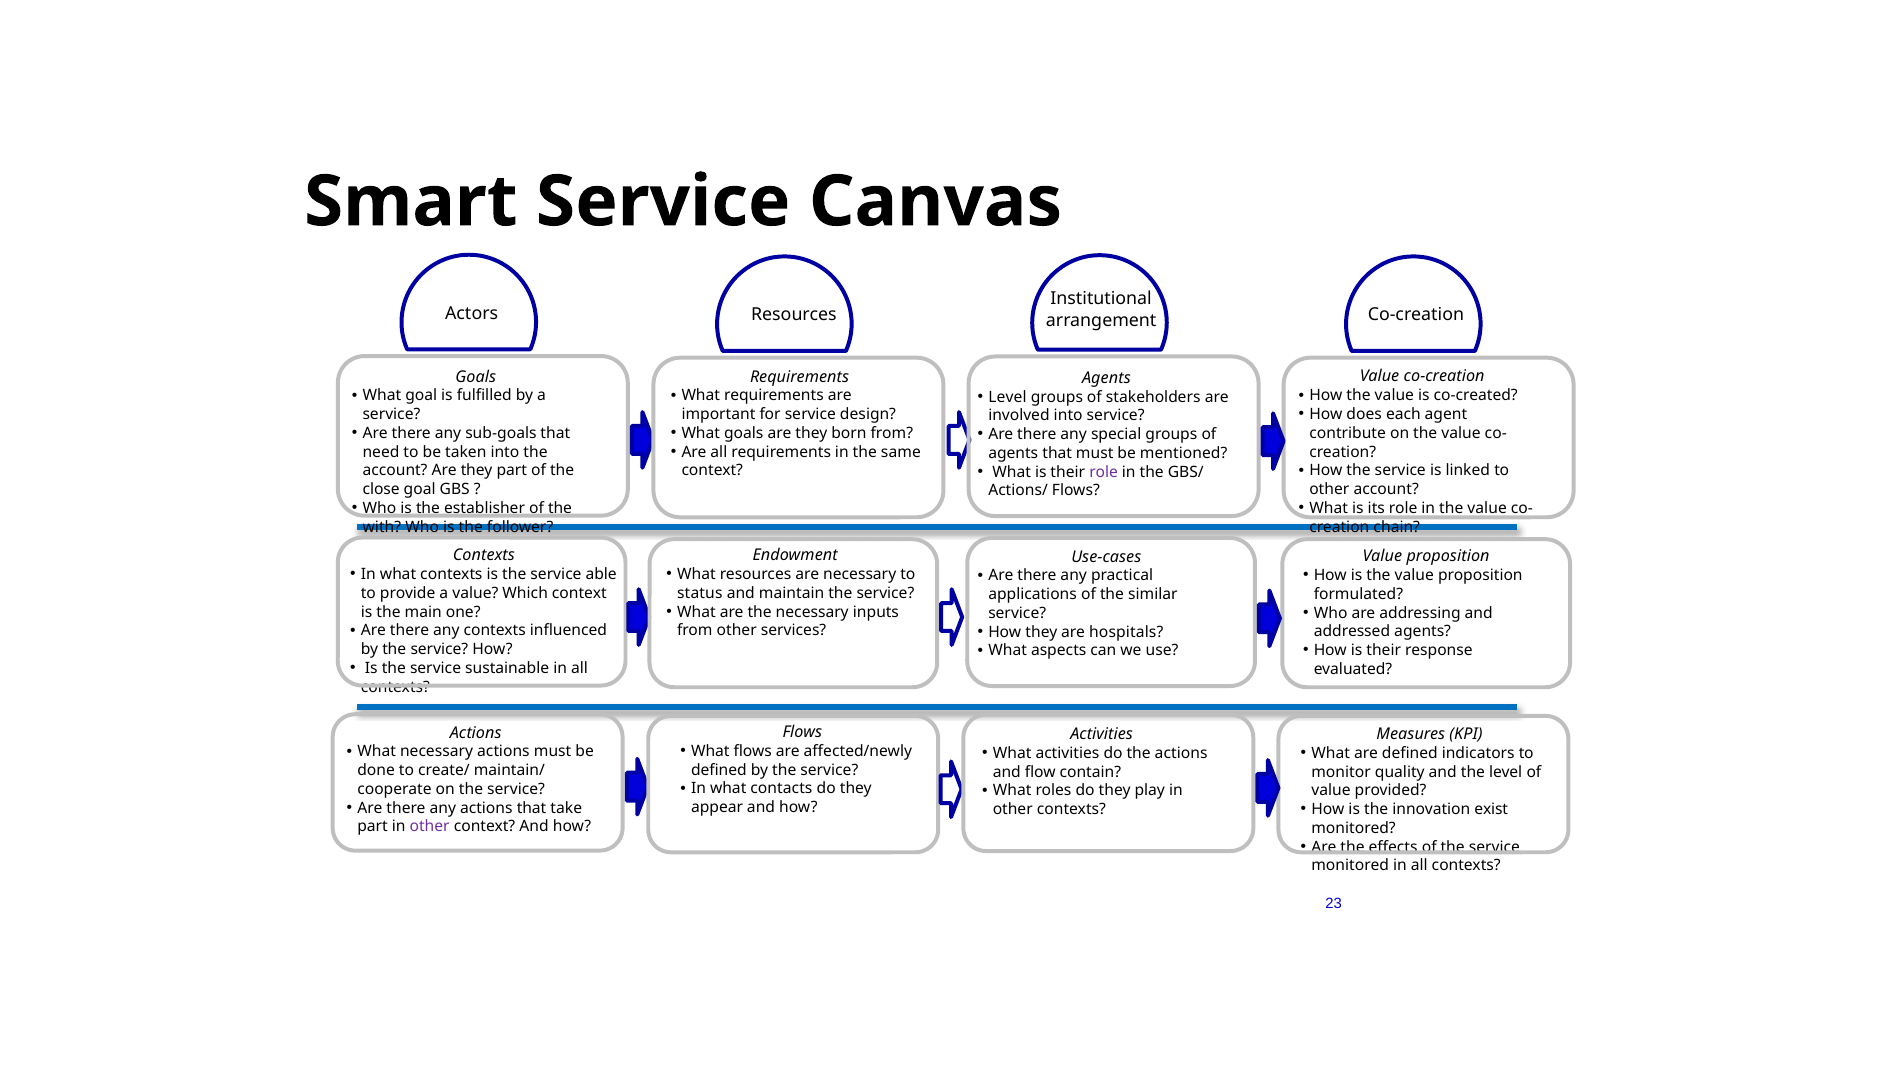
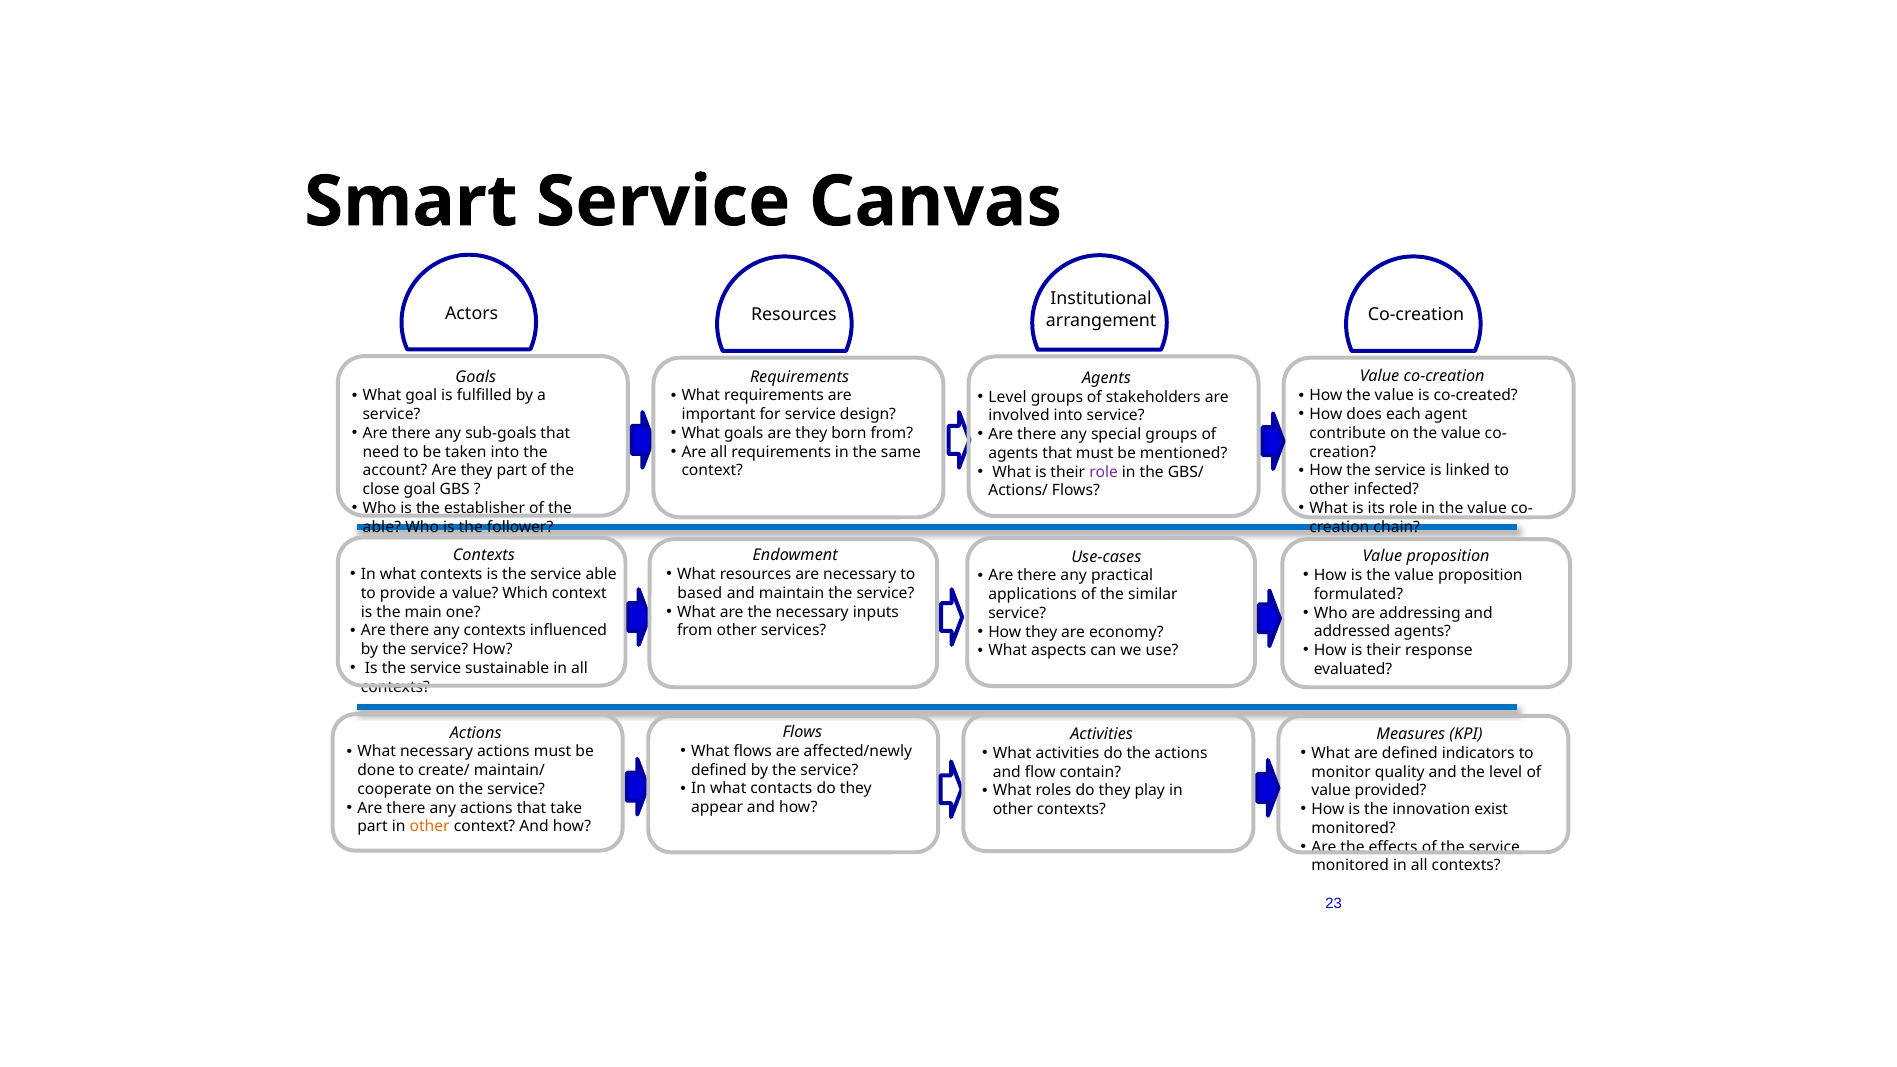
other account: account -> infected (1386, 490)
with: with -> able (382, 527)
status: status -> based (700, 593)
hospitals: hospitals -> economy (1126, 632)
other colour: purple -> orange (430, 827)
